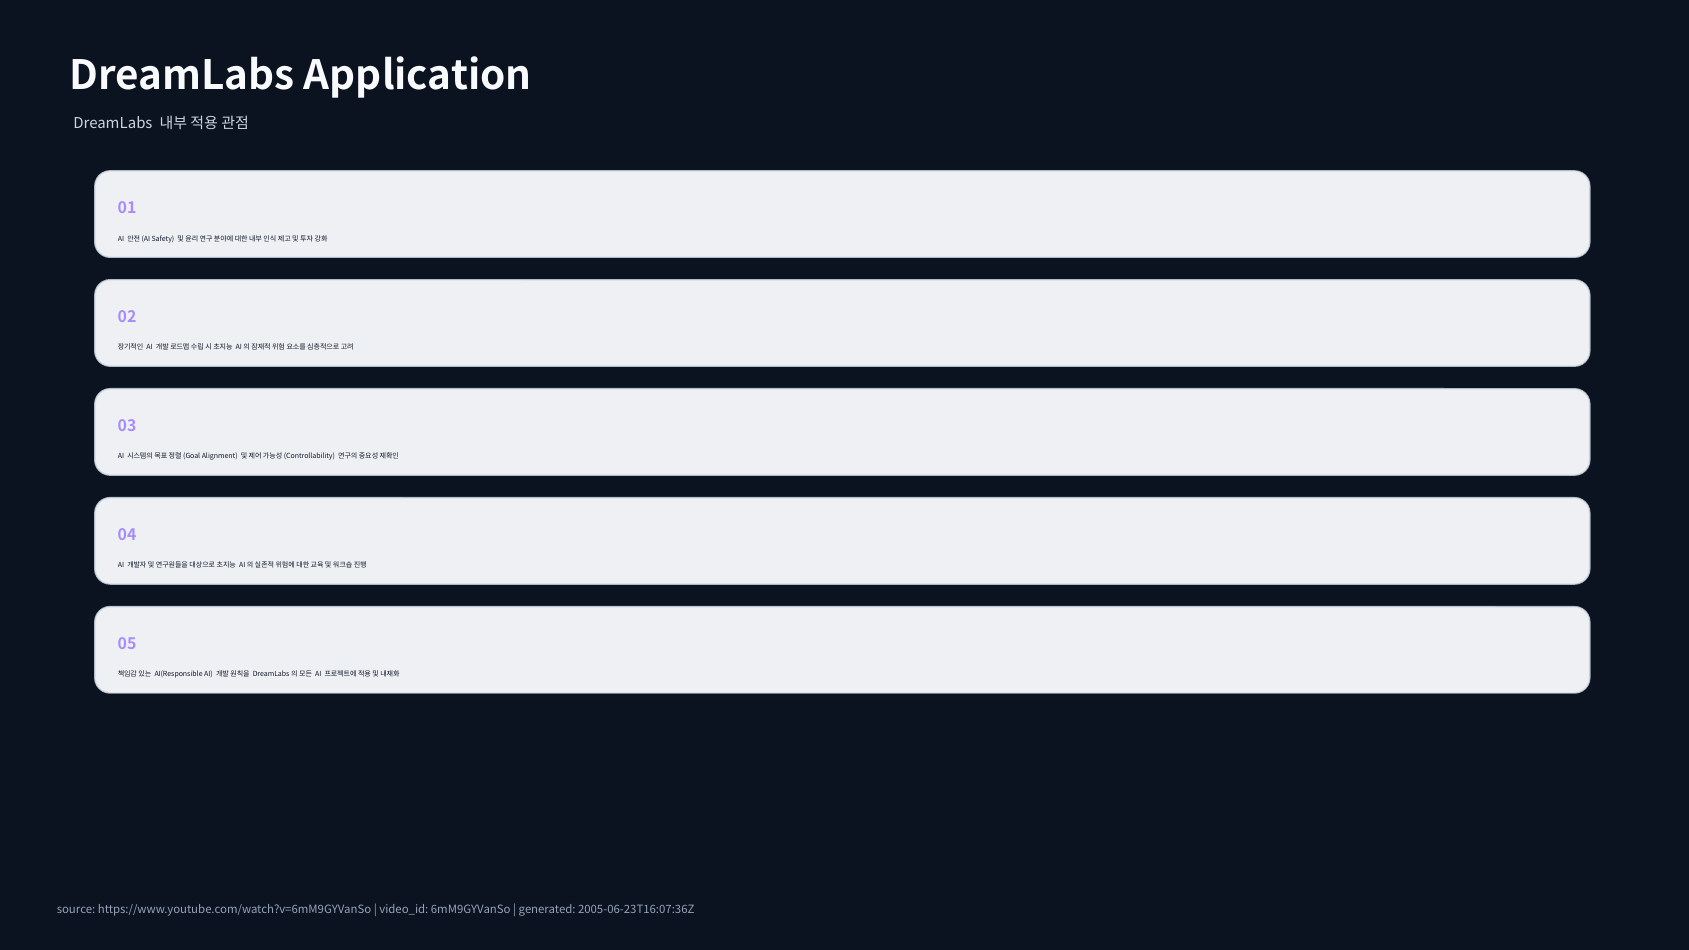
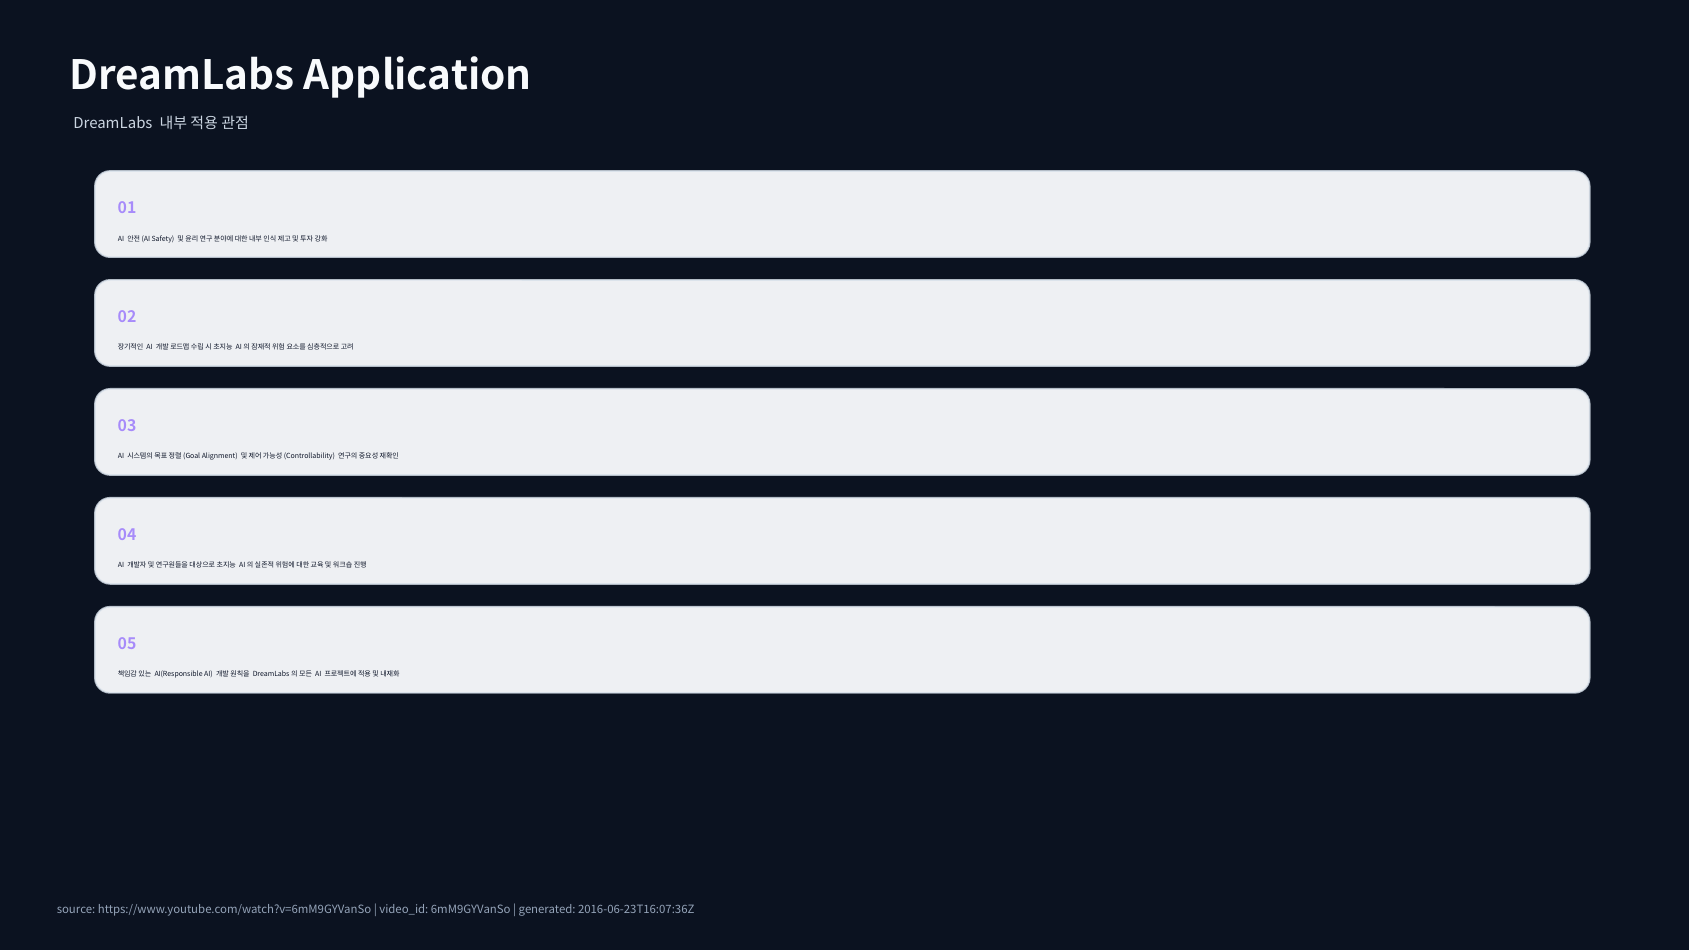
2005-06-23T16:07:36Z: 2005-06-23T16:07:36Z -> 2016-06-23T16:07:36Z (636, 910)
